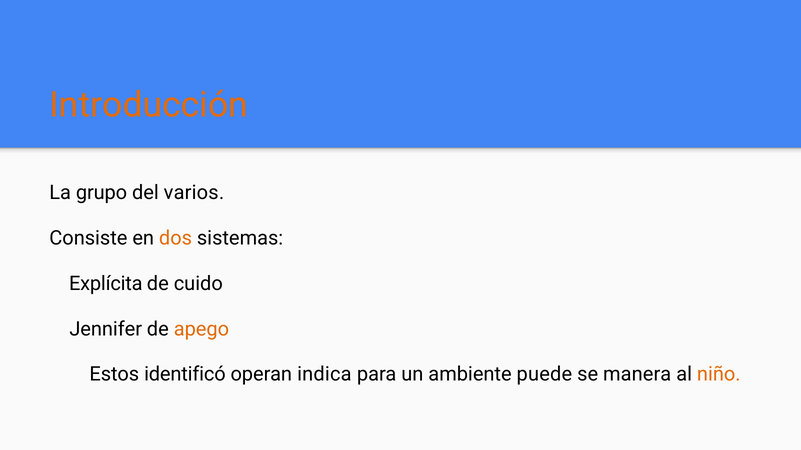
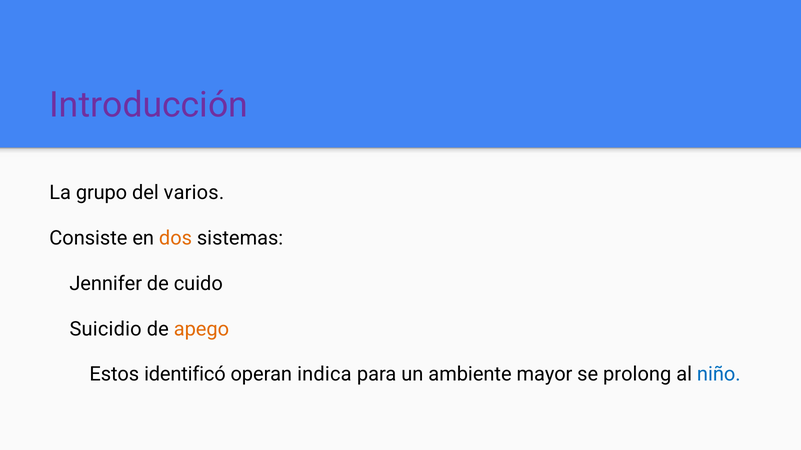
Introducción colour: orange -> purple (149, 105)
Explícita: Explícita -> Jennifer (106, 284)
Jennifer: Jennifer -> Suicidio (106, 329)
puede: puede -> mayor (544, 375)
manera: manera -> prolong (637, 375)
niño colour: orange -> blue (719, 375)
